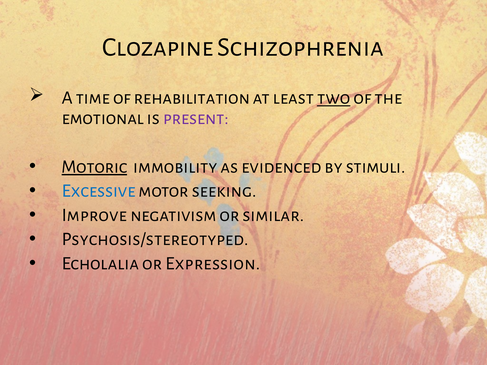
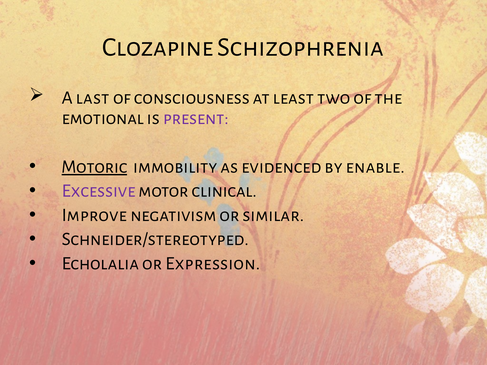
time: time -> last (93, 98)
rehabilitation: rehabilitation -> consciousness (192, 98)
two underline: present -> none (334, 98)
stimuli: stimuli -> enable (375, 167)
Excessive colour: blue -> purple (99, 191)
seeking: seeking -> clinical (224, 191)
Psychosis/stereotyped: Psychosis/stereotyped -> Schneider/stereotyped (155, 239)
